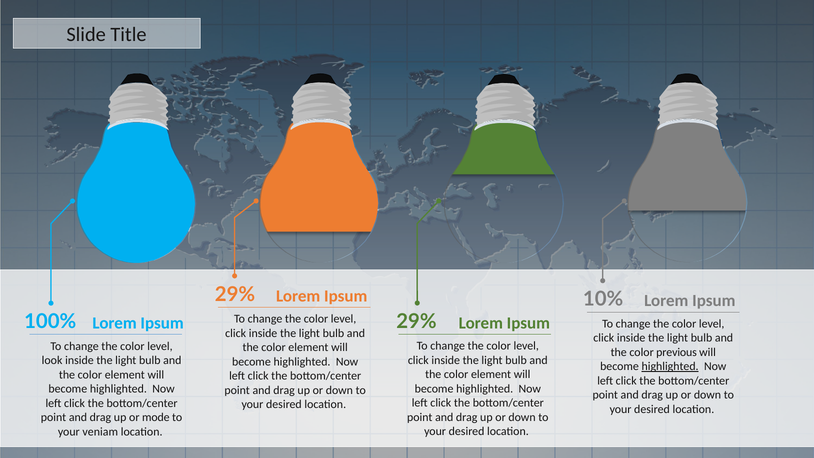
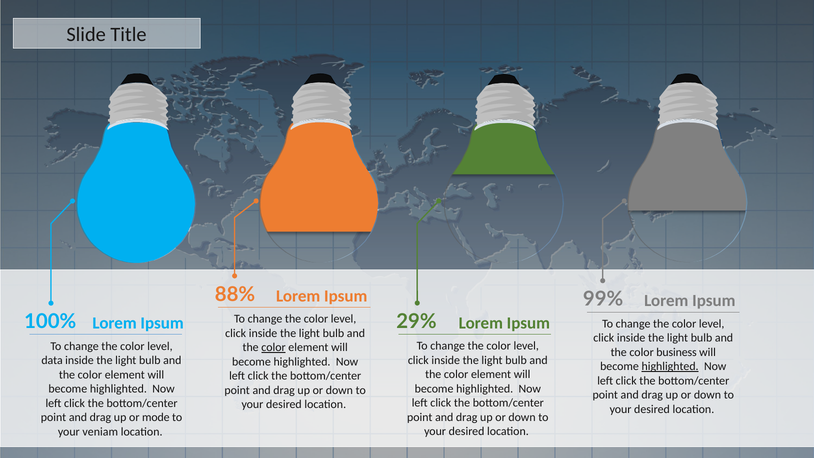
29%: 29% -> 88% (235, 294)
10%: 10% -> 99% (603, 299)
color underline: none -> present (274, 347)
previous: previous -> business (677, 352)
look: look -> data (52, 360)
